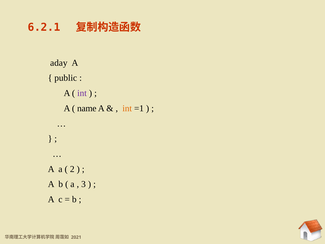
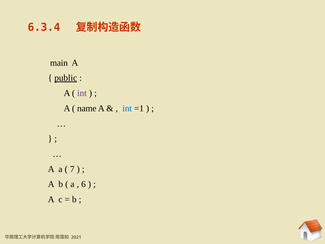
6.2.1: 6.2.1 -> 6.3.4 (44, 27)
aday: aday -> main (59, 63)
public underline: none -> present (66, 78)
int colour: orange -> blue (127, 108)
2: 2 -> 7 (72, 169)
3: 3 -> 6 (83, 184)
